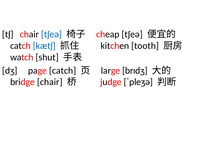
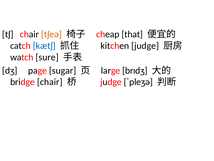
tʃeə colour: blue -> orange (51, 34)
cheap tʃeə: tʃeə -> that (132, 34)
kitchen tooth: tooth -> judge (145, 46)
shut: shut -> sure (47, 57)
page catch: catch -> sugar (63, 70)
